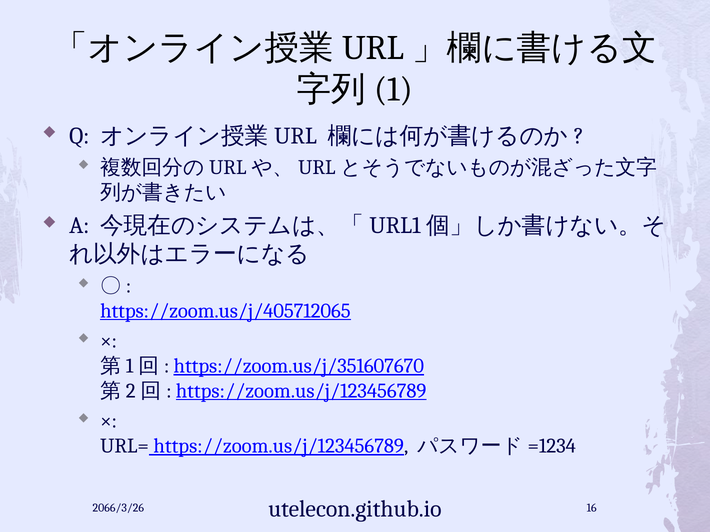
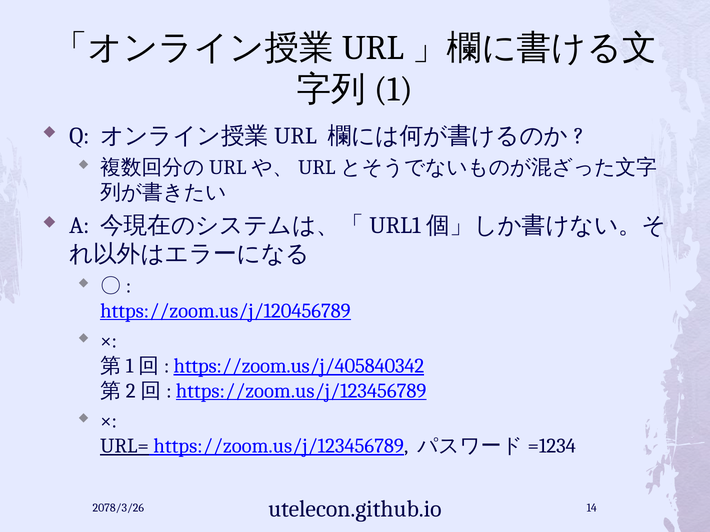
https://zoom.us/j/405712065: https://zoom.us/j/405712065 -> https://zoom.us/j/120456789 (225, 311)
https://zoom.us/j/351607670: https://zoom.us/j/351607670 -> https://zoom.us/j/405840342 (299, 366)
URL= underline: none -> present (125, 446)
2066/3/26: 2066/3/26 -> 2078/3/26 (118, 509)
16: 16 -> 14 (592, 509)
